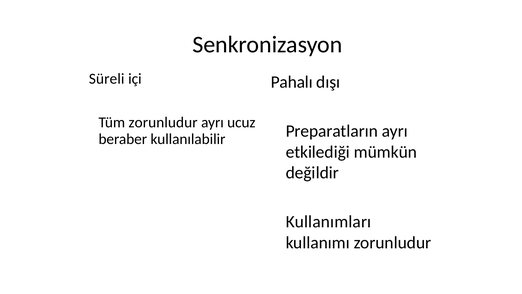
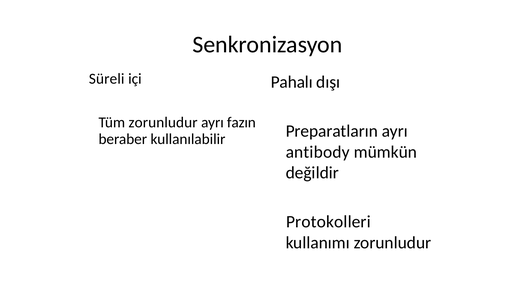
ucuz: ucuz -> fazın (241, 122)
etkilediği: etkilediği -> antibody (318, 152)
Kullanımları: Kullanımları -> Protokolleri (328, 221)
